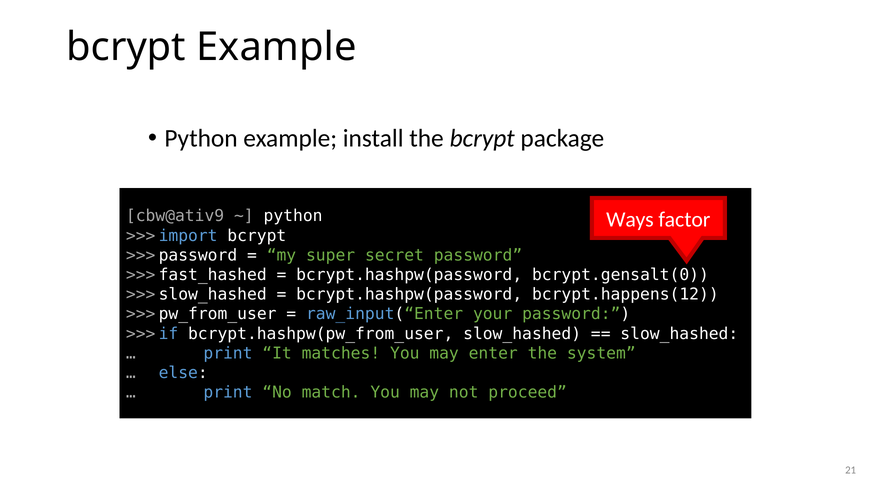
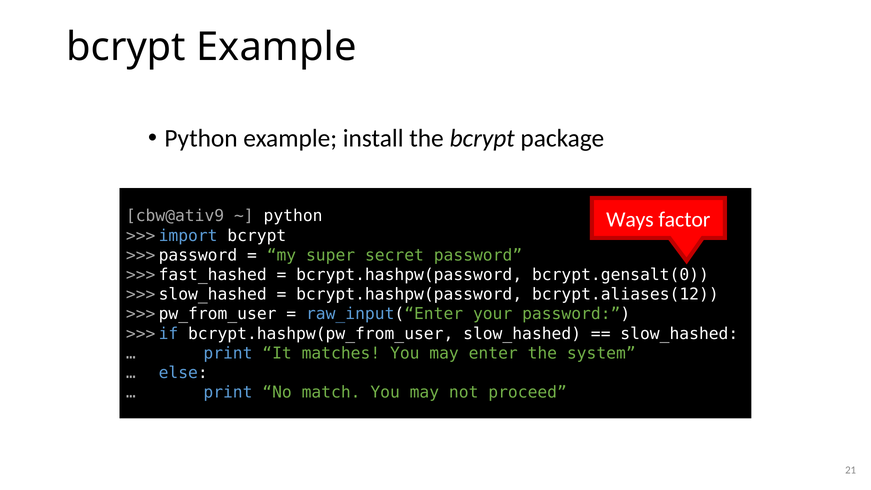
bcrypt.happens(12: bcrypt.happens(12 -> bcrypt.aliases(12 (625, 294)
